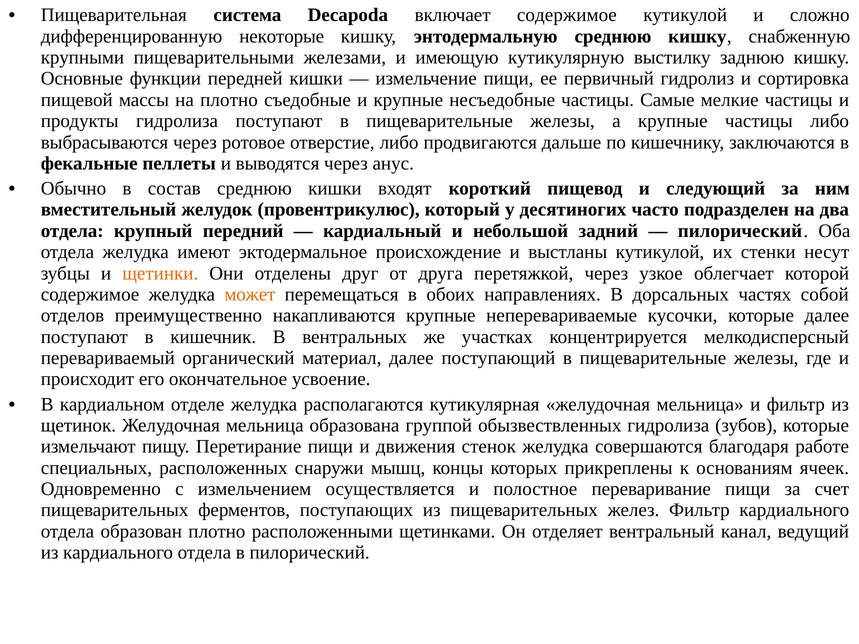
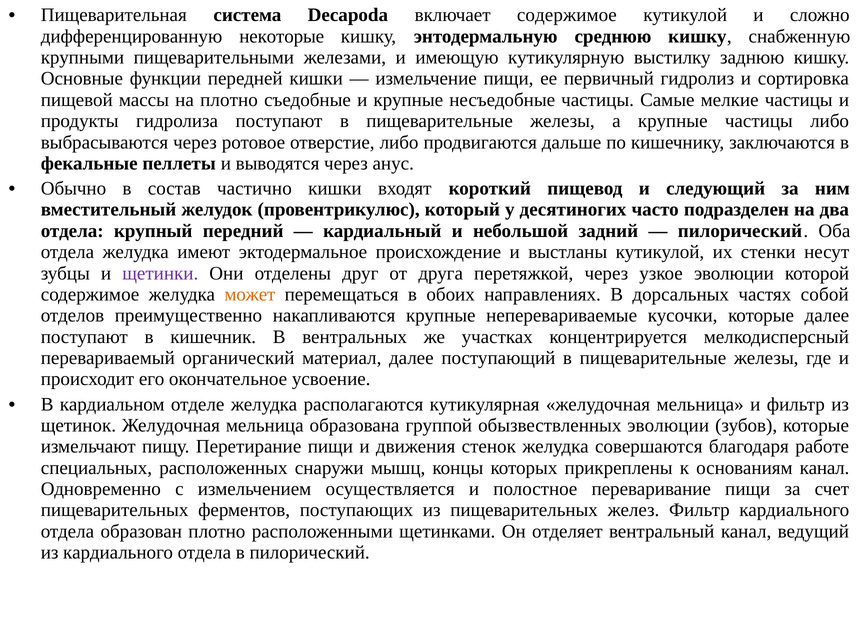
состав среднюю: среднюю -> частично (254, 189)
щетинки colour: orange -> purple (160, 273)
узкое облегчает: облегчает -> эволюции (734, 273)
обызвествленных гидролиза: гидролиза -> эволюции (668, 426)
основаниям ячеек: ячеек -> канал (824, 468)
